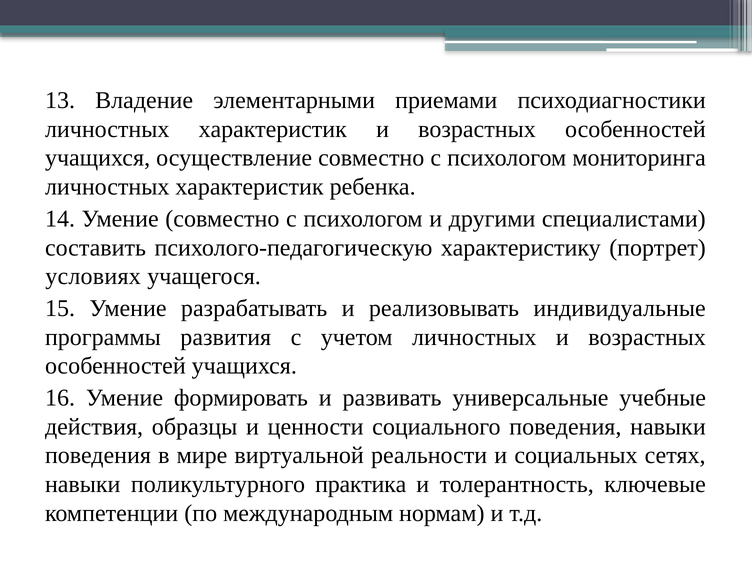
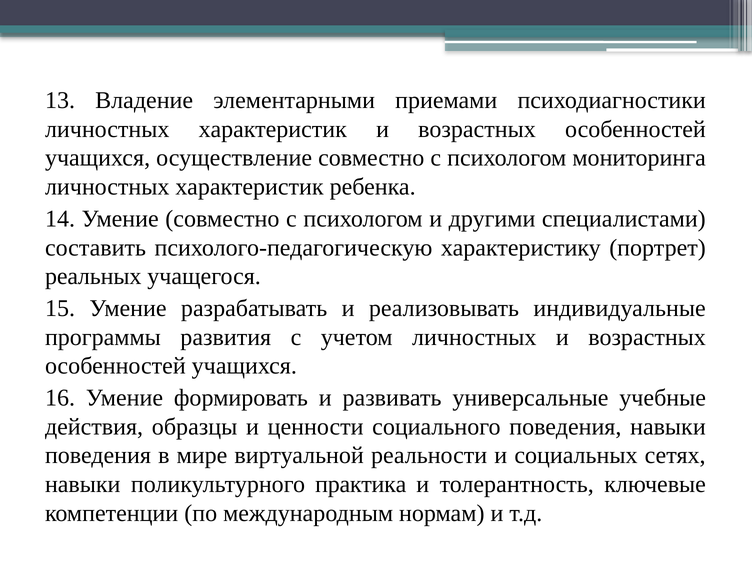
условиях: условиях -> реальных (93, 276)
